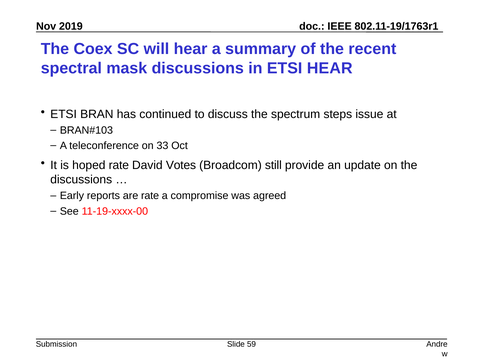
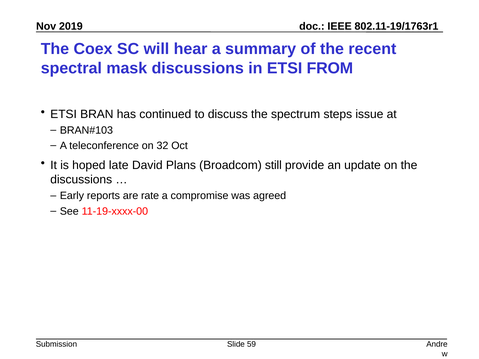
ETSI HEAR: HEAR -> FROM (330, 68)
33: 33 -> 32 (162, 146)
hoped rate: rate -> late (119, 165)
Votes: Votes -> Plans (181, 165)
